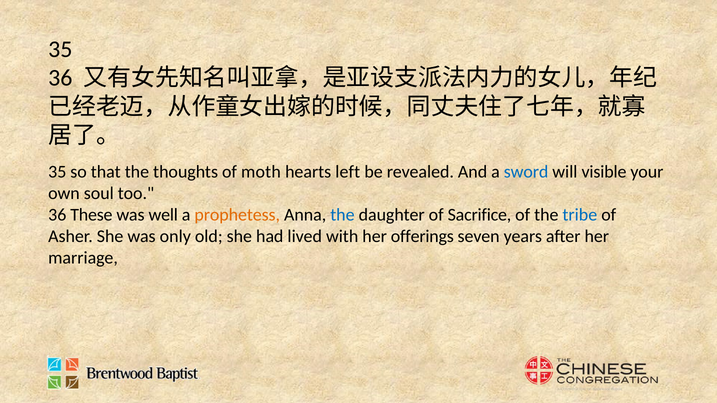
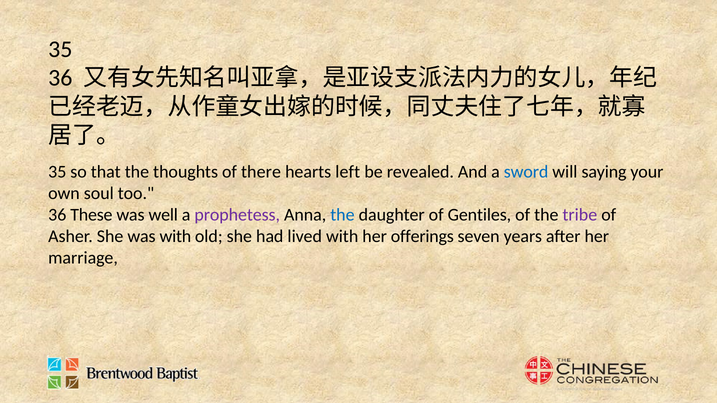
moth: moth -> there (261, 172)
visible: visible -> saying (604, 172)
prophetess colour: orange -> purple (237, 215)
Sacrifice: Sacrifice -> Gentiles (479, 215)
tribe colour: blue -> purple (580, 215)
was only: only -> with (175, 237)
